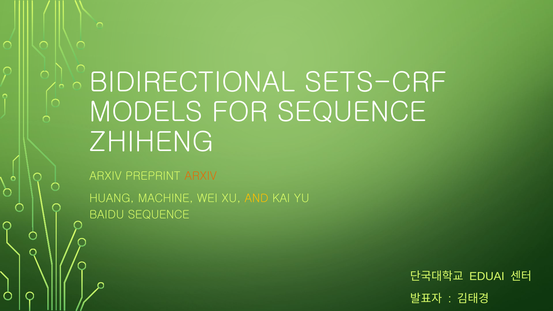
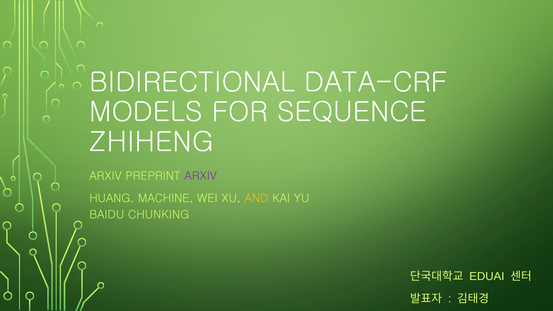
SETS-CRF: SETS-CRF -> DATA-CRF (376, 82)
ARXIV colour: orange -> purple (201, 176)
BAIDU SEQUENCE: SEQUENCE -> CHUNKING (159, 215)
